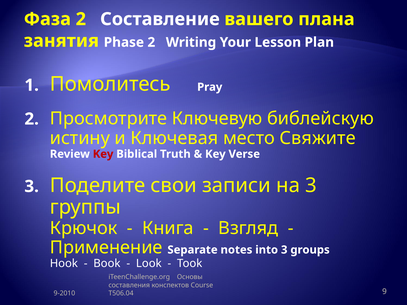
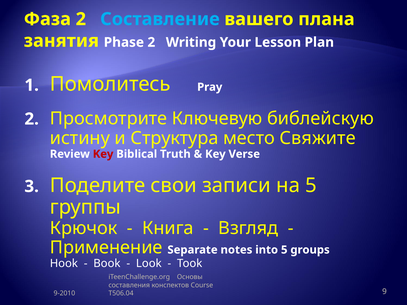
Составление colour: white -> light blue (160, 19)
Ключевая: Ключевая -> Структура (175, 138)
на 3: 3 -> 5 (311, 185)
into 3: 3 -> 5 (284, 250)
